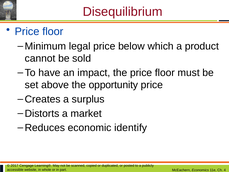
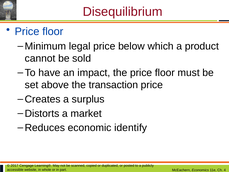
opportunity: opportunity -> transaction (113, 85)
